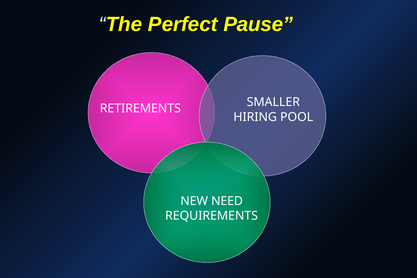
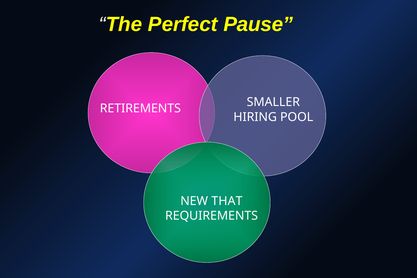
NEED: NEED -> THAT (227, 201)
